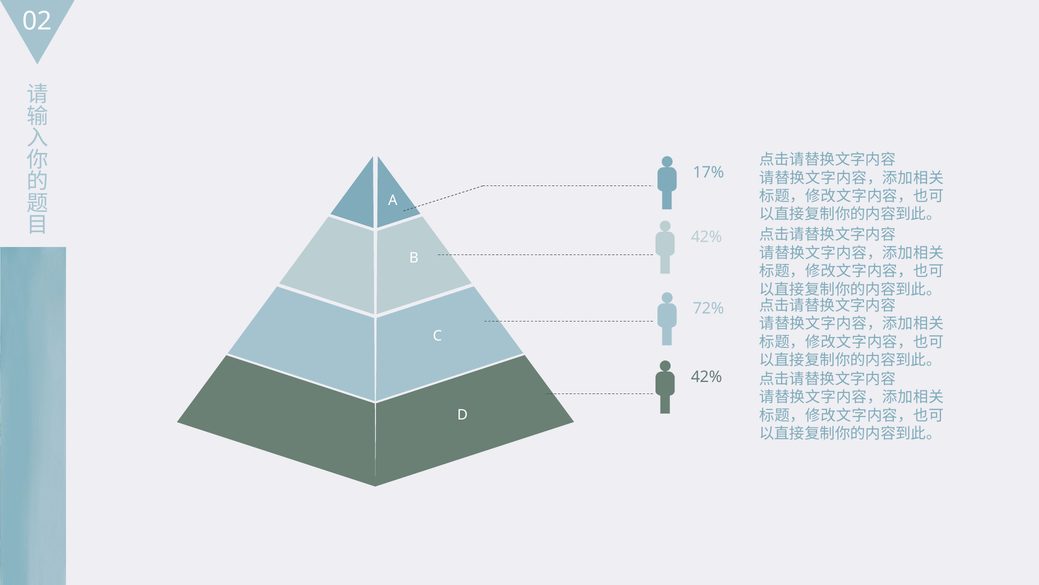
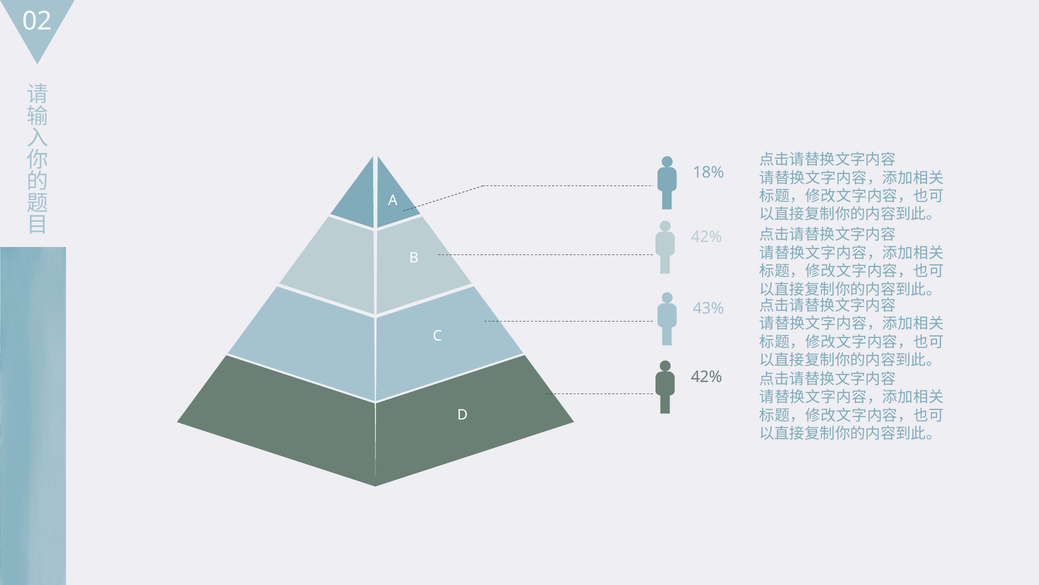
17%: 17% -> 18% (708, 172)
72%: 72% -> 43% (708, 308)
